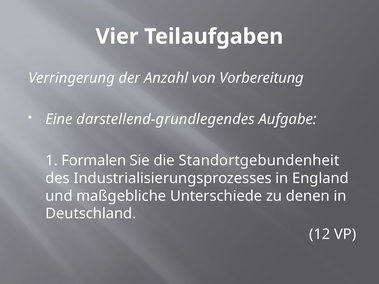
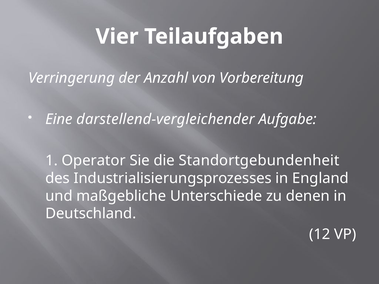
darstellend-grundlegendes: darstellend-grundlegendes -> darstellend-vergleichender (166, 119)
Formalen: Formalen -> Operator (94, 161)
